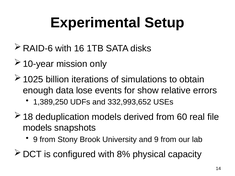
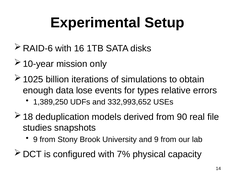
show: show -> types (148, 90)
60: 60 -> 90 (182, 117)
models: models -> studies (37, 128)
8%: 8% -> 7% (124, 154)
